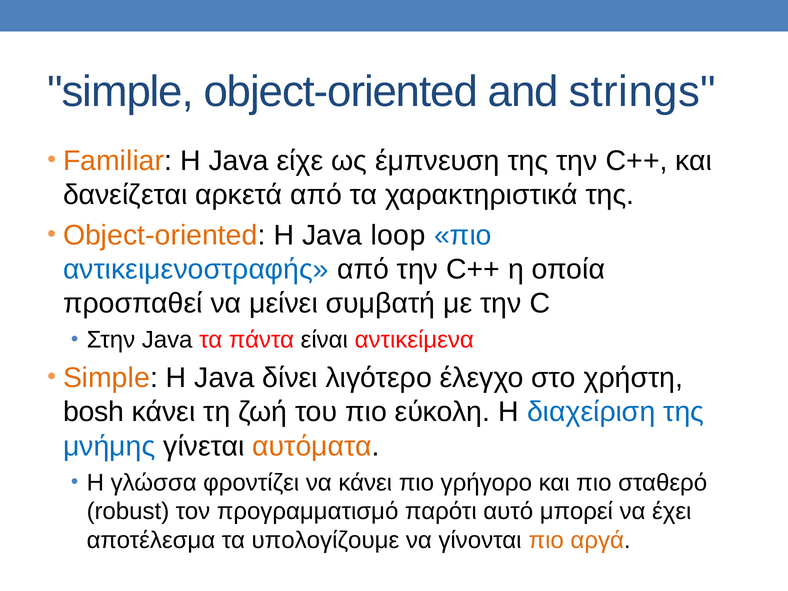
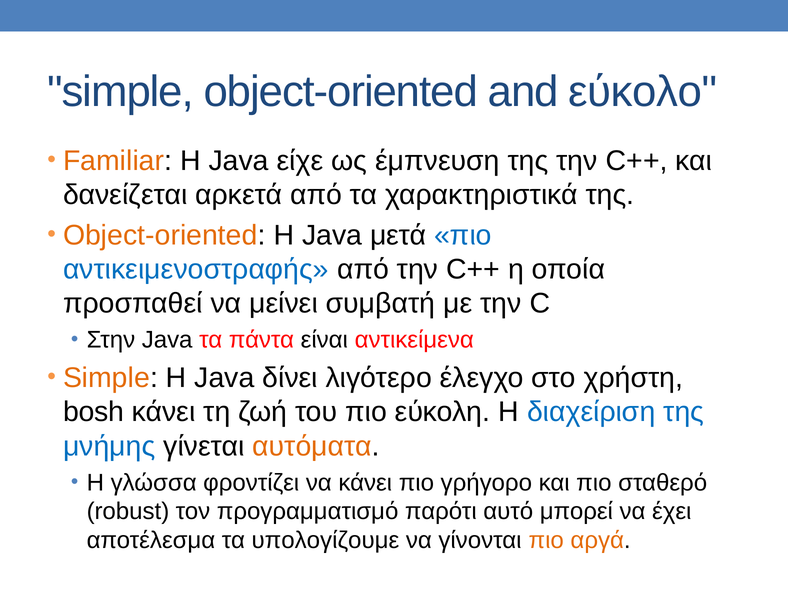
strings: strings -> εύκολο (643, 92)
loop: loop -> μετά (398, 235)
